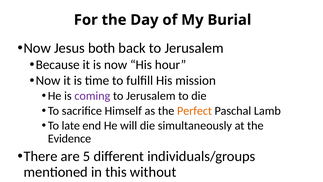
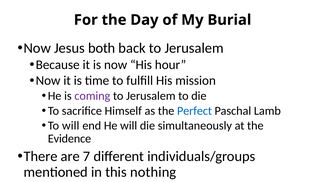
Perfect colour: orange -> blue (194, 111)
To late: late -> will (71, 125)
5: 5 -> 7 (87, 156)
without: without -> nothing (153, 172)
